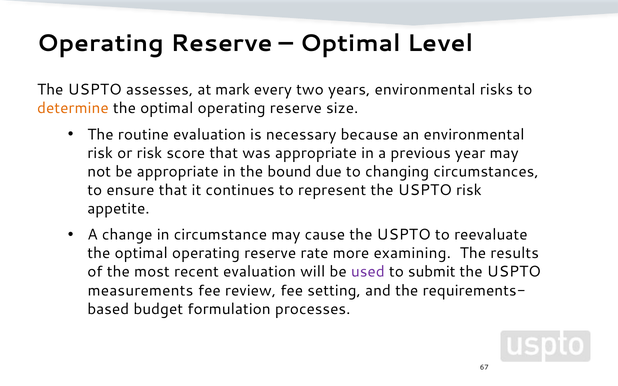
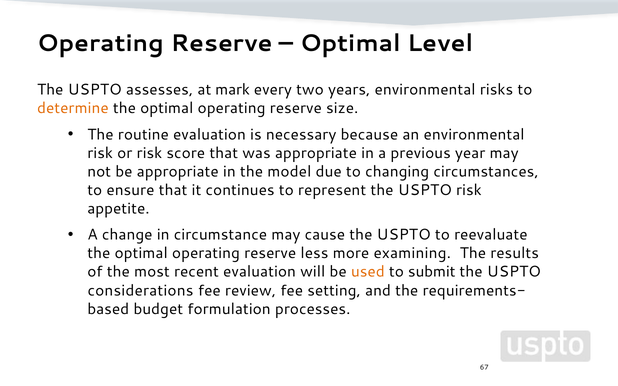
bound: bound -> model (289, 172)
rate: rate -> less (314, 254)
used colour: purple -> orange (368, 272)
measurements: measurements -> considerations (140, 291)
